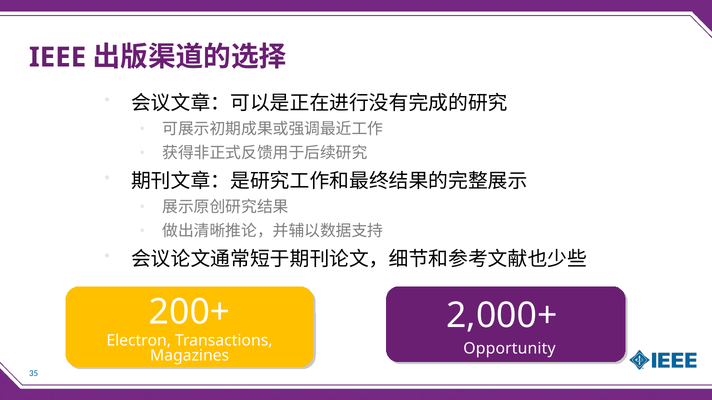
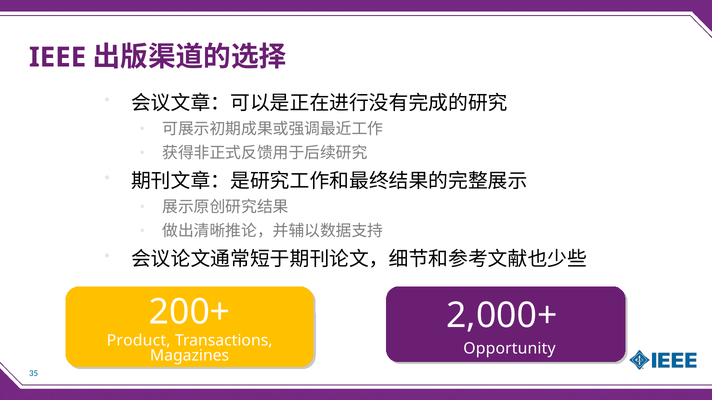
Electron: Electron -> Product (139, 341)
